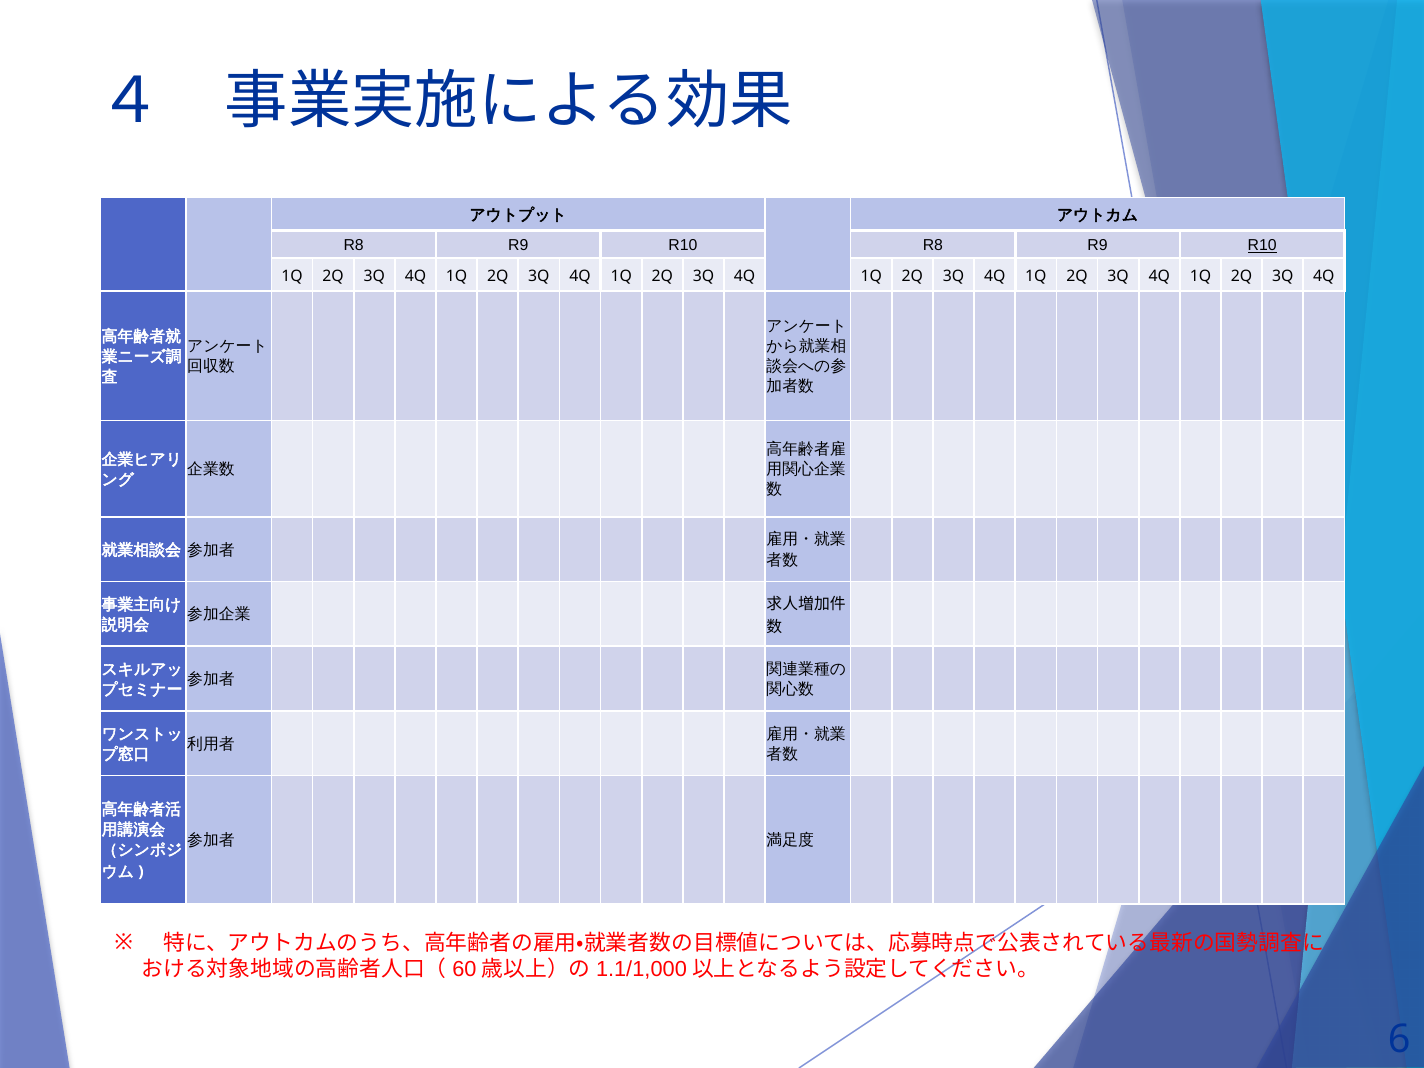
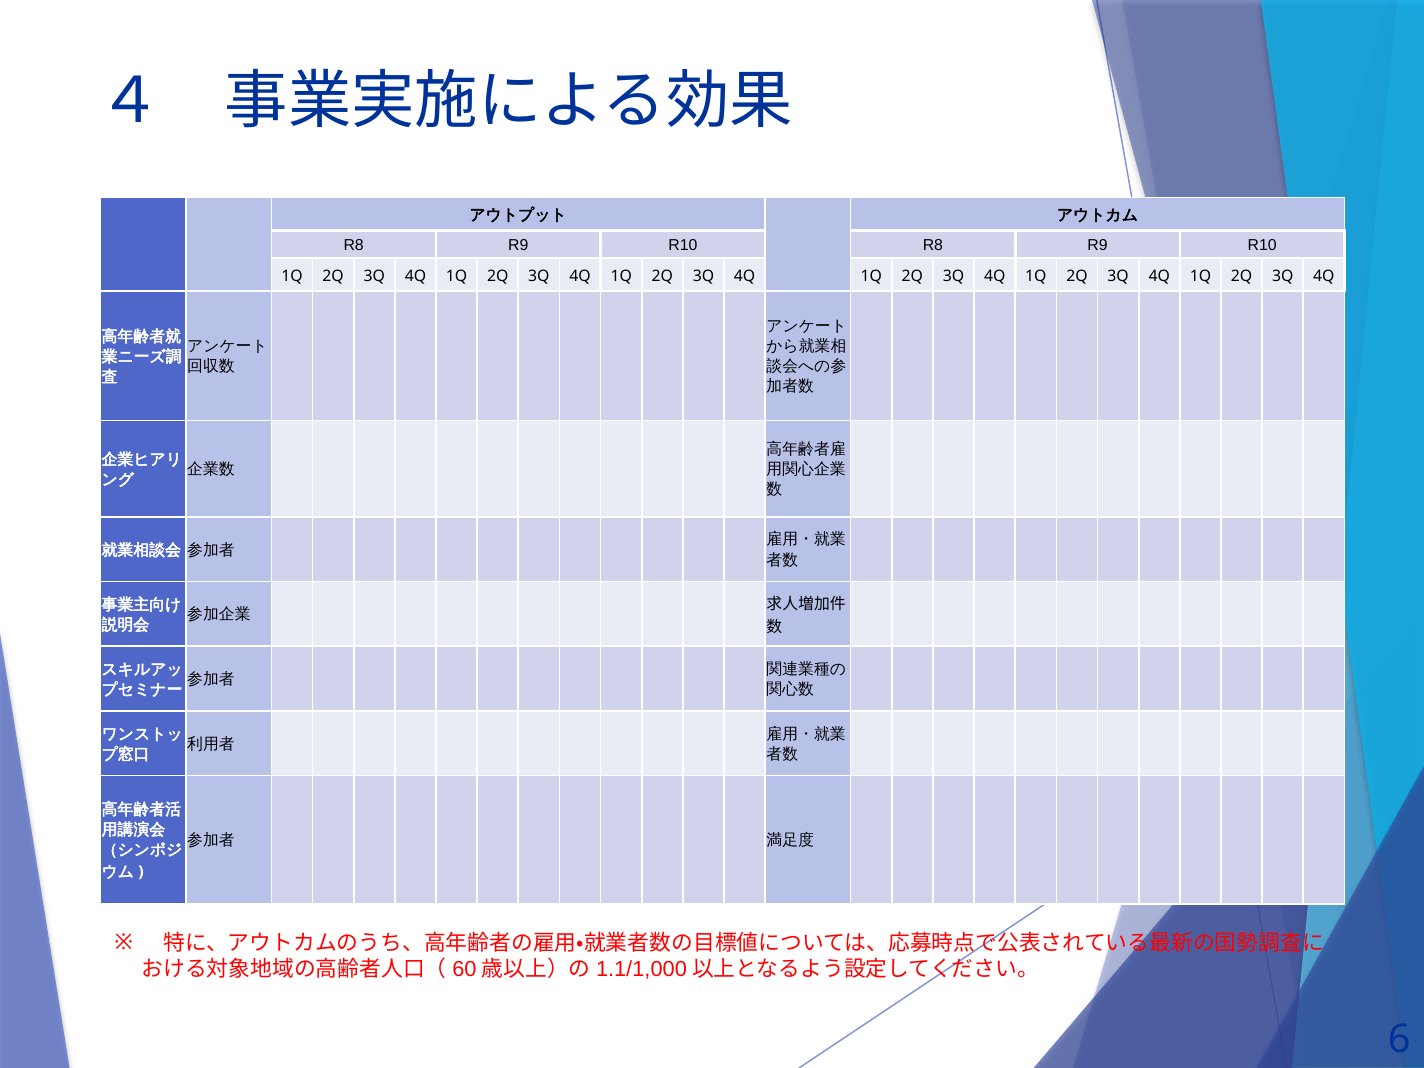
R10 underline: present -> none (1262, 245)
